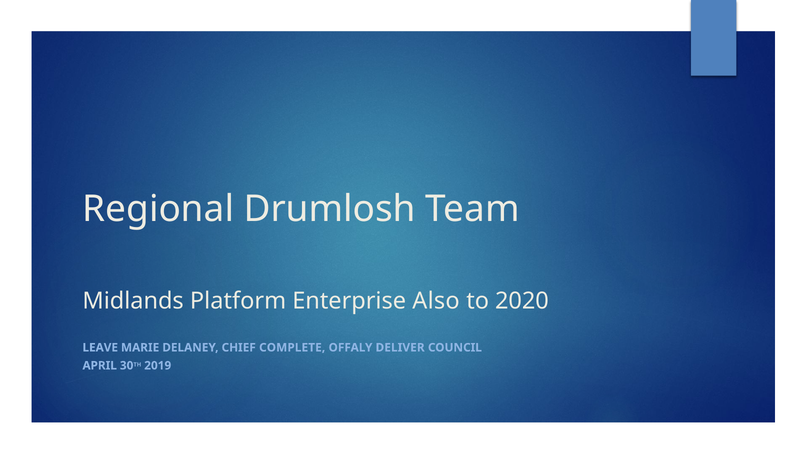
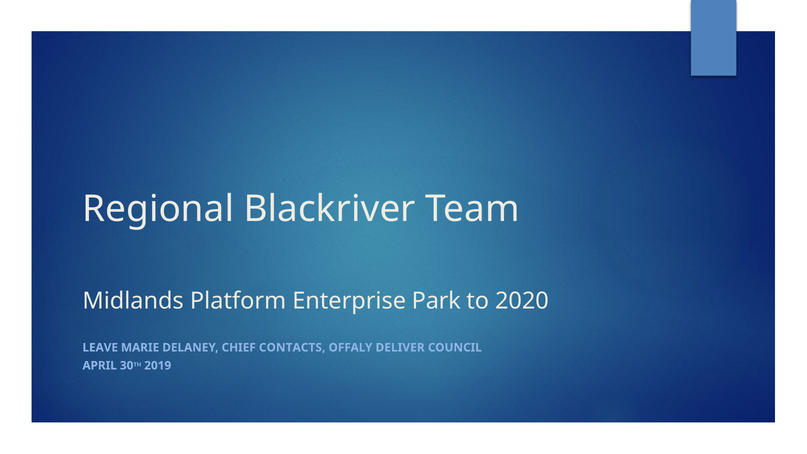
Drumlosh: Drumlosh -> Blackriver (330, 209)
Also: Also -> Park (436, 301)
COMPLETE: COMPLETE -> CONTACTS (292, 348)
